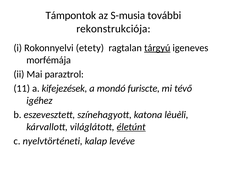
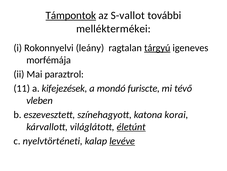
Támpontok underline: none -> present (71, 15)
S-musia: S-musia -> S-vallot (128, 15)
rekonstrukciója: rekonstrukciója -> melléktermékei (113, 29)
etety: etety -> leány (90, 48)
igéhez: igéhez -> vleben (40, 100)
lèuèli: lèuèli -> korai (176, 114)
levéve underline: none -> present (122, 140)
